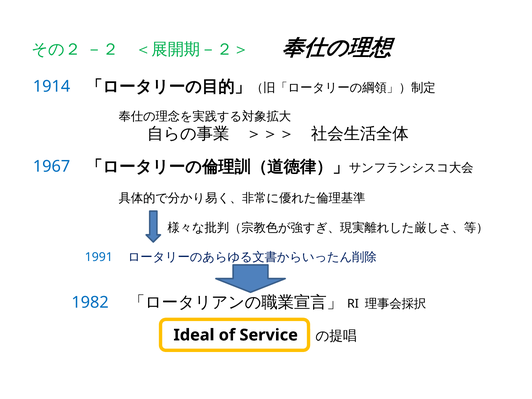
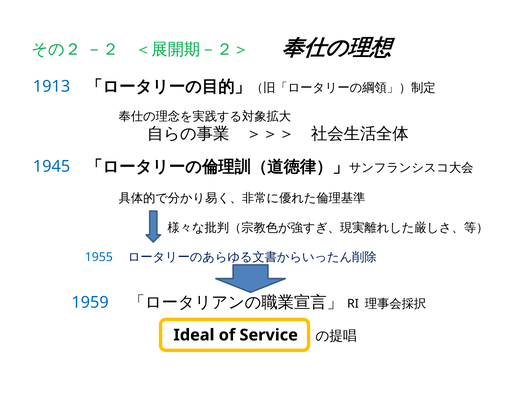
1914: 1914 -> 1913 (52, 86)
1967: 1967 -> 1945 (52, 167)
1991: 1991 -> 1955 (99, 257)
1982: 1982 -> 1959 (90, 302)
